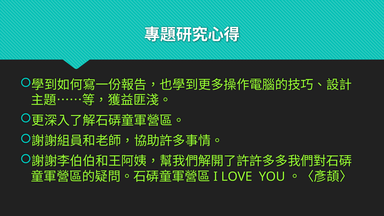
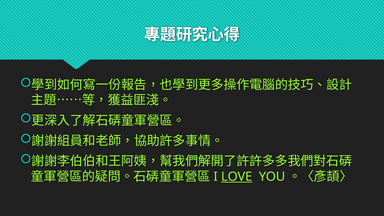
LOVE underline: none -> present (237, 177)
